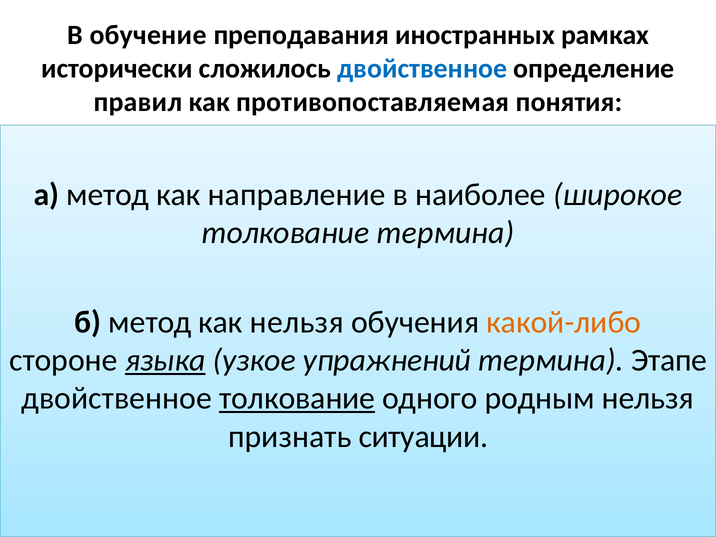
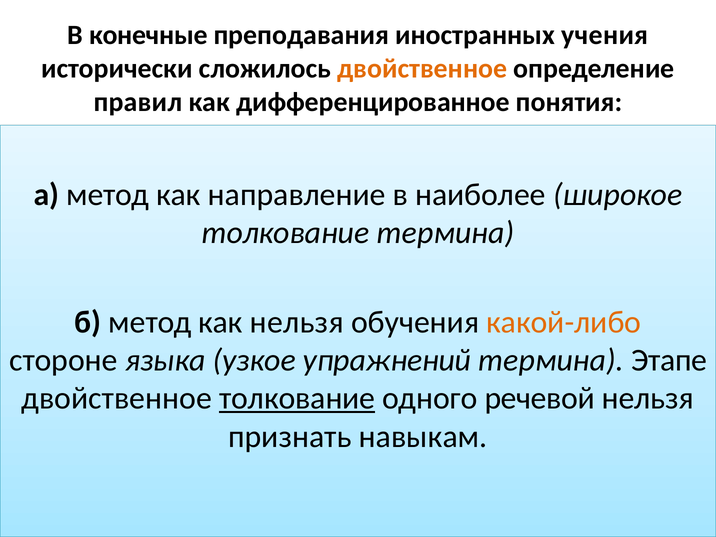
обучение: обучение -> конечные (148, 35)
рамках: рамках -> учения (605, 35)
двойственное colour: blue -> orange (422, 68)
противопоставляемая: противопоставляемая -> дифференцированное (373, 102)
языка underline: present -> none (165, 360)
родным: родным -> речевой (540, 398)
ситуации: ситуации -> навыкам (423, 437)
